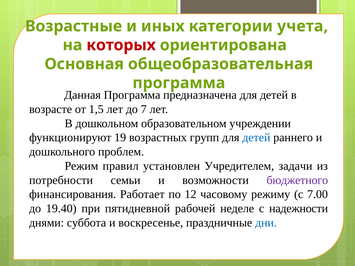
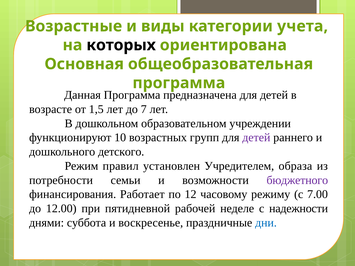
иных: иных -> виды (163, 26)
которых colour: red -> black (121, 45)
19: 19 -> 10 (120, 138)
детей colour: blue -> purple (256, 138)
проблем: проблем -> детского (121, 152)
задачи: задачи -> образа (295, 166)
19.40: 19.40 -> 12.00 (61, 209)
